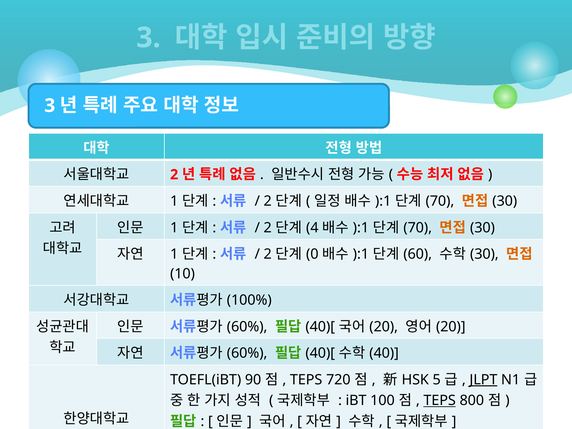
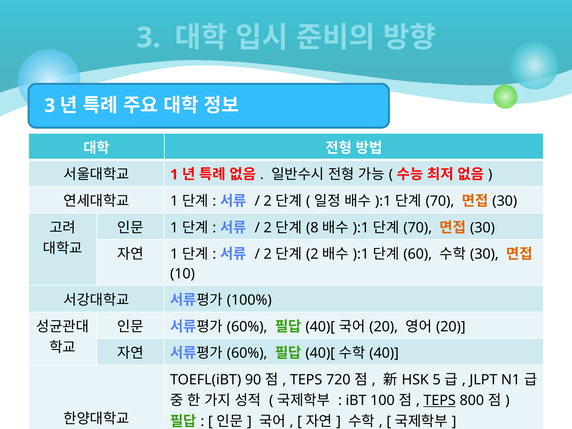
2: 2 -> 1 (174, 175)
4: 4 -> 8 (312, 228)
0: 0 -> 2 (312, 254)
JLPT underline: present -> none (483, 380)
